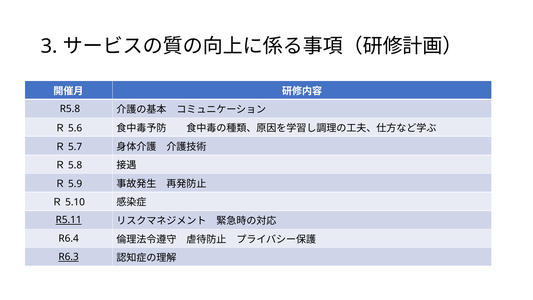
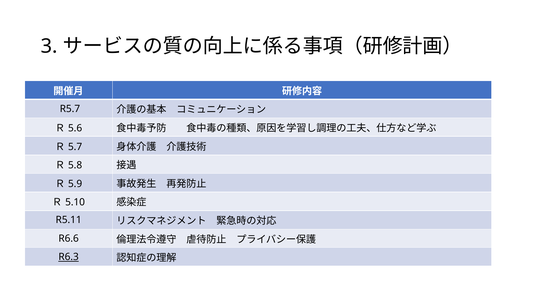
R5.8: R5.8 -> R5.7 (70, 109)
R5.11 underline: present -> none (69, 220)
R6.4: R6.4 -> R6.6 (69, 238)
